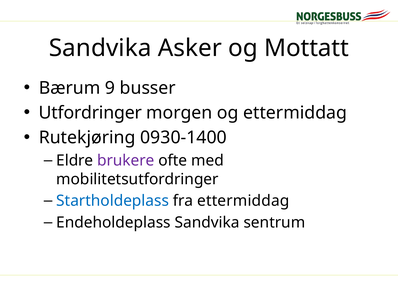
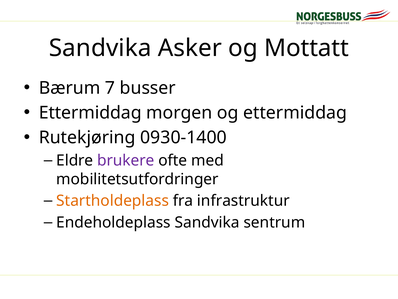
9: 9 -> 7 (110, 88)
Utfordringer: Utfordringer -> Ettermiddag (90, 113)
Startholdeplass colour: blue -> orange (113, 201)
fra ettermiddag: ettermiddag -> infrastruktur (243, 201)
